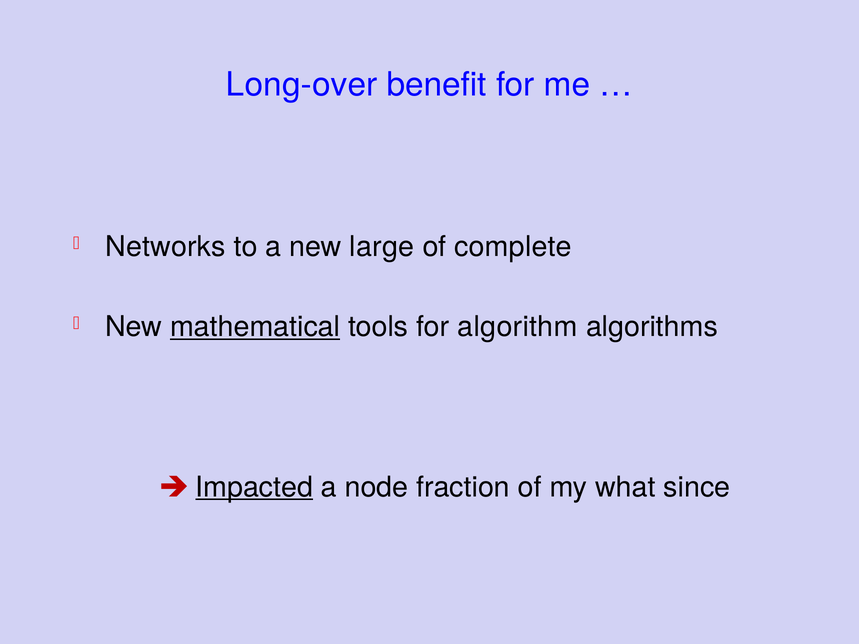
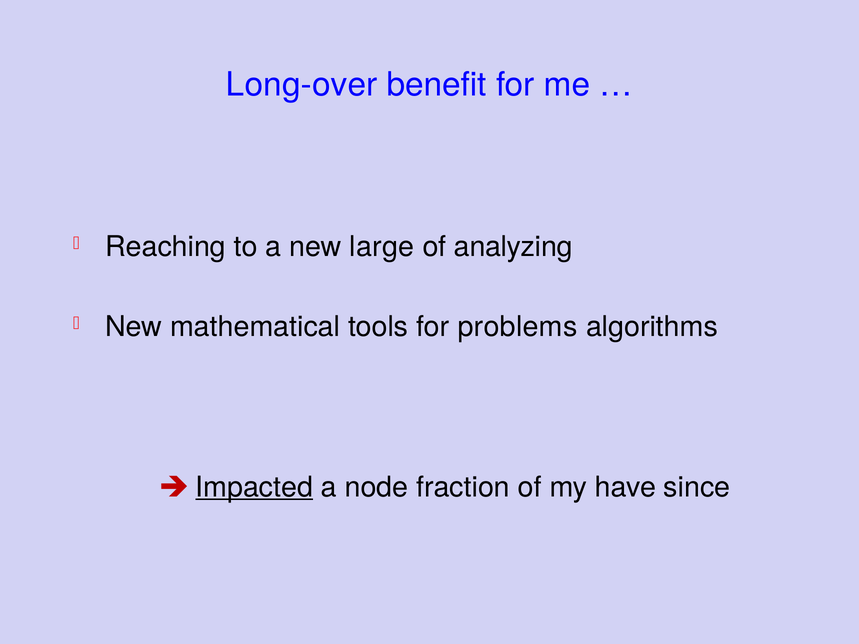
Networks: Networks -> Reaching (166, 247)
complete: complete -> analyzing (513, 247)
mathematical underline: present -> none (255, 327)
algorithm: algorithm -> problems (518, 327)
what: what -> have (626, 487)
